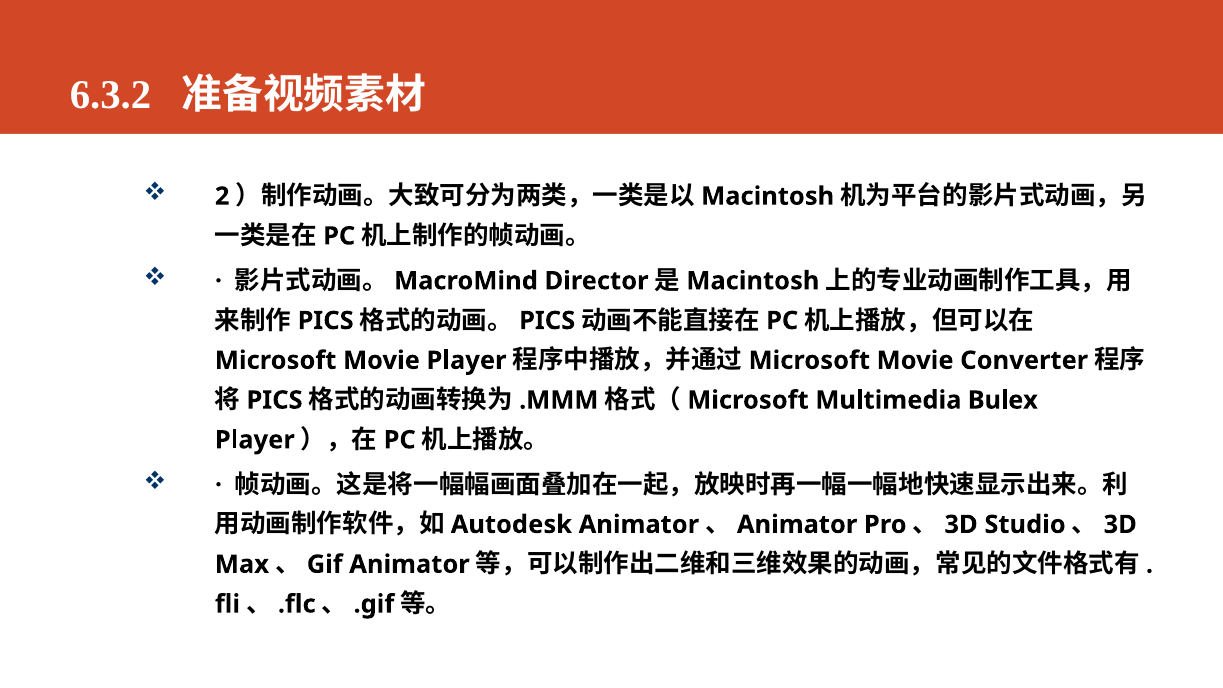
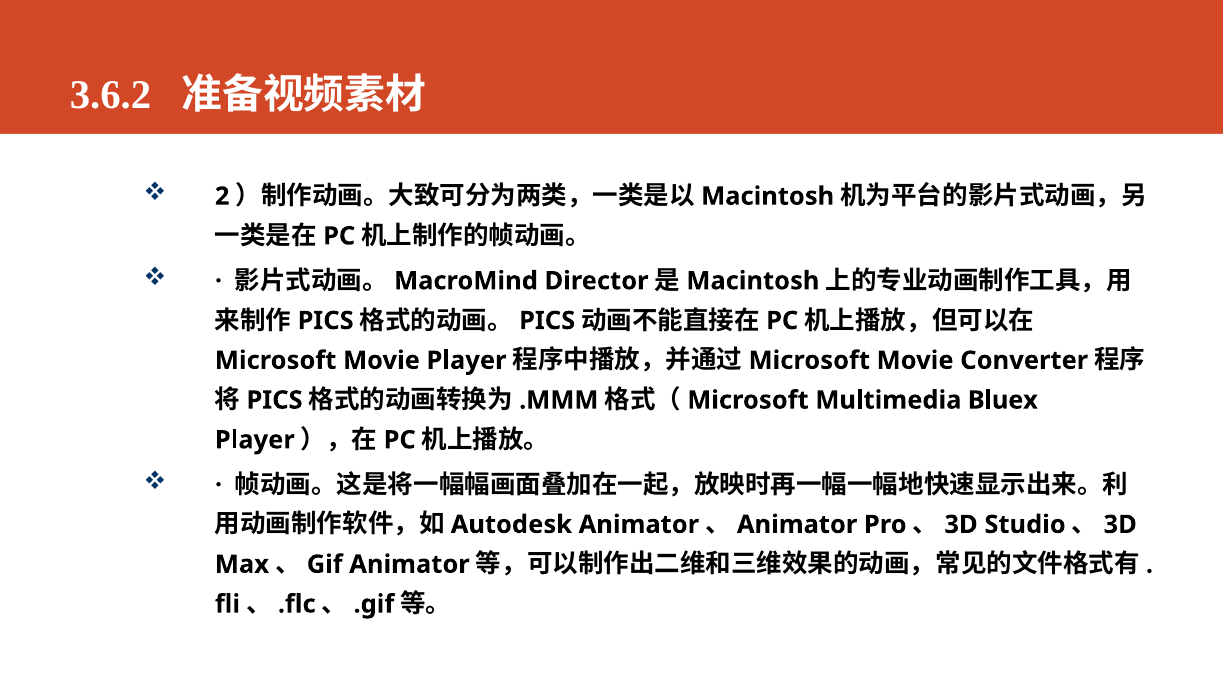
6.3.2: 6.3.2 -> 3.6.2 (111, 95)
Bulex: Bulex -> Bluex (1003, 400)
